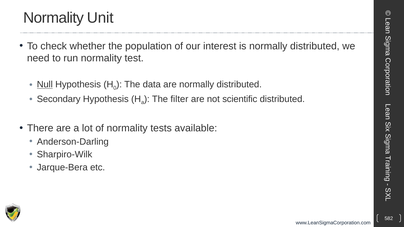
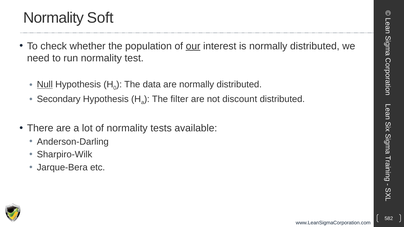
Unit: Unit -> Soft (100, 18)
our underline: none -> present (193, 46)
scientific: scientific -> discount (240, 99)
